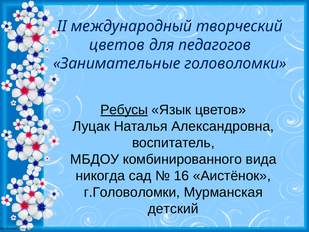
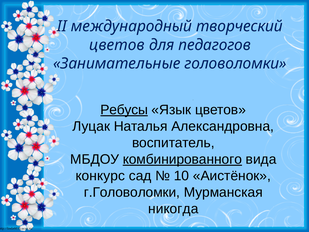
комбинированного underline: none -> present (182, 159)
никогда: никогда -> конкурс (100, 176)
16: 16 -> 10 (181, 176)
детский: детский -> никогда (173, 209)
